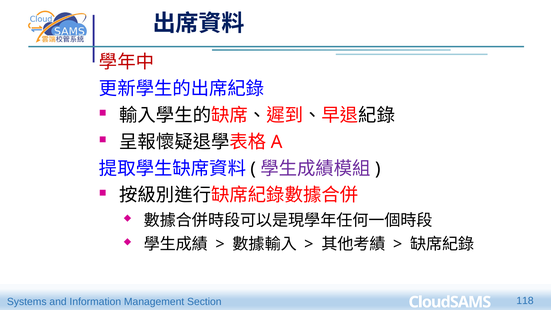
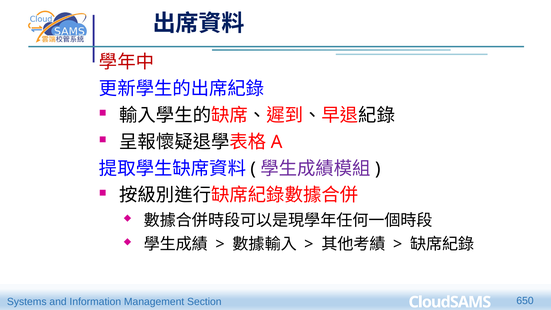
118: 118 -> 650 (525, 301)
